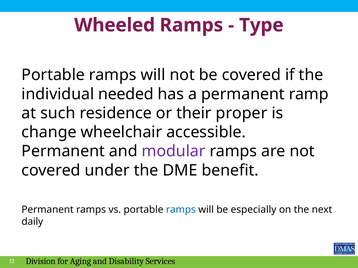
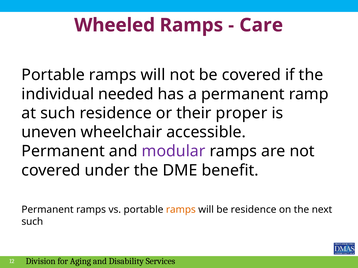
Type: Type -> Care (261, 25)
change: change -> uneven (49, 132)
ramps colour: blue -> orange (181, 210)
be especially: especially -> residence (254, 210)
daily: daily -> such (32, 222)
